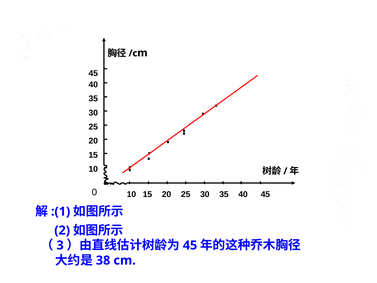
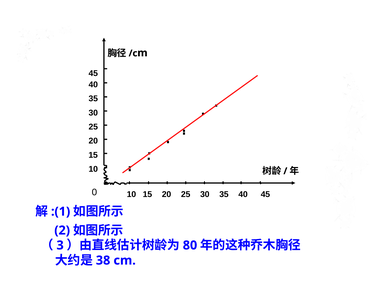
45: 45 -> 80 (190, 245)
